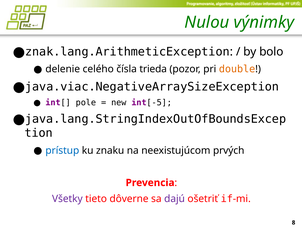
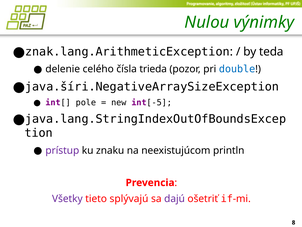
bolo: bolo -> teda (271, 52)
double colour: orange -> blue (237, 69)
java.viac.NegativeArraySizeException: java.viac.NegativeArraySizeException -> java.šíri.NegativeArraySizeException (152, 86)
prístup colour: blue -> purple (62, 150)
prvých: prvých -> println (229, 150)
dôverne: dôverne -> splývajú (129, 198)
